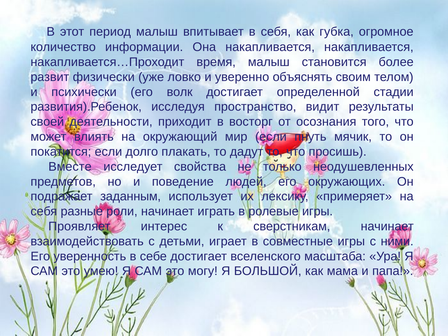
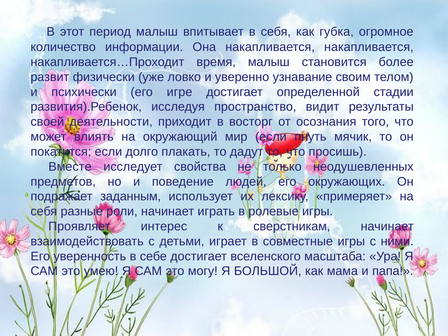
объяснять: объяснять -> узнавание (302, 77)
волк: волк -> игре (180, 92)
